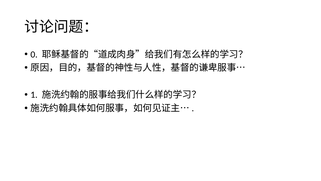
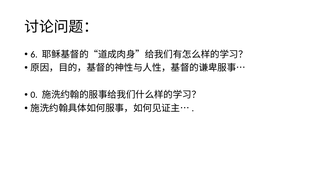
0: 0 -> 6 (34, 54)
1: 1 -> 0 (34, 95)
